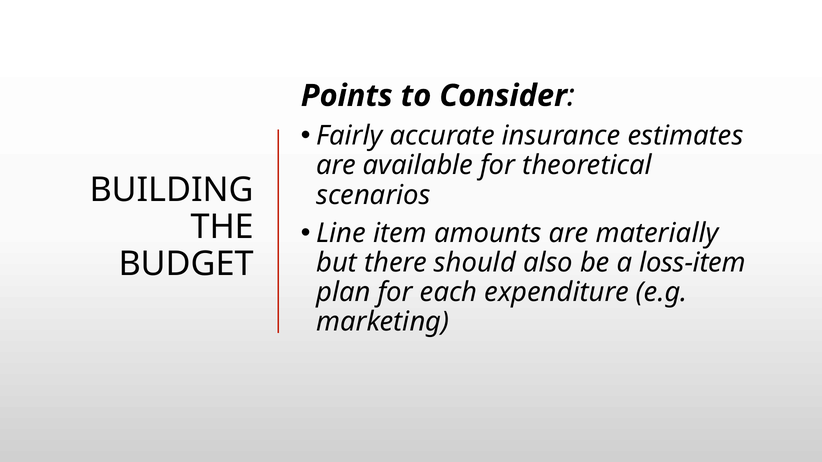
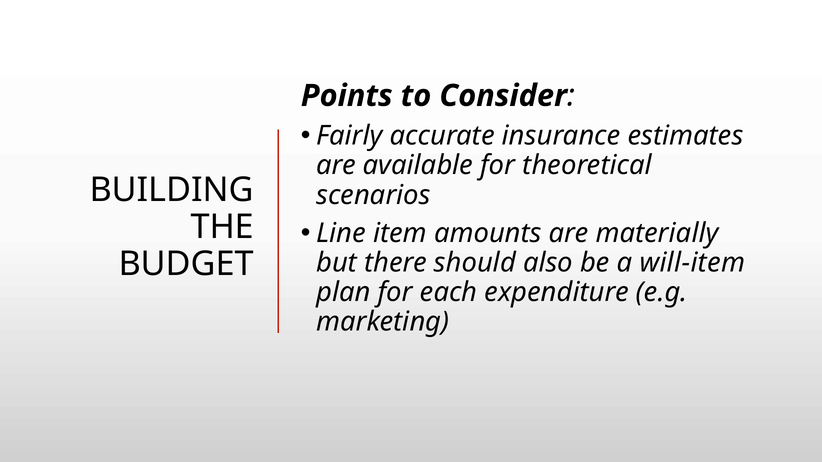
loss-item: loss-item -> will-item (692, 263)
